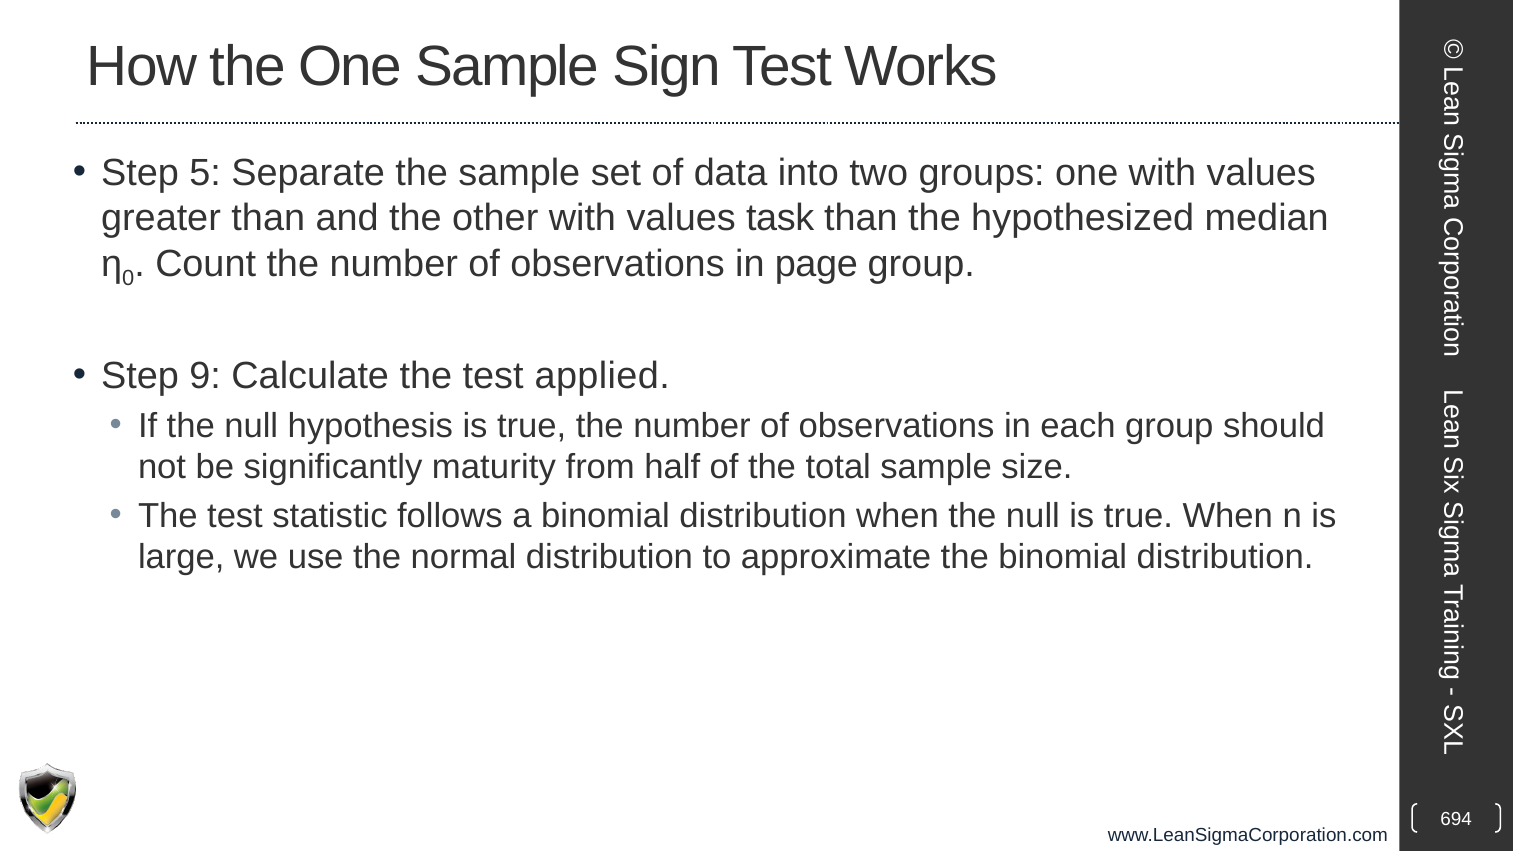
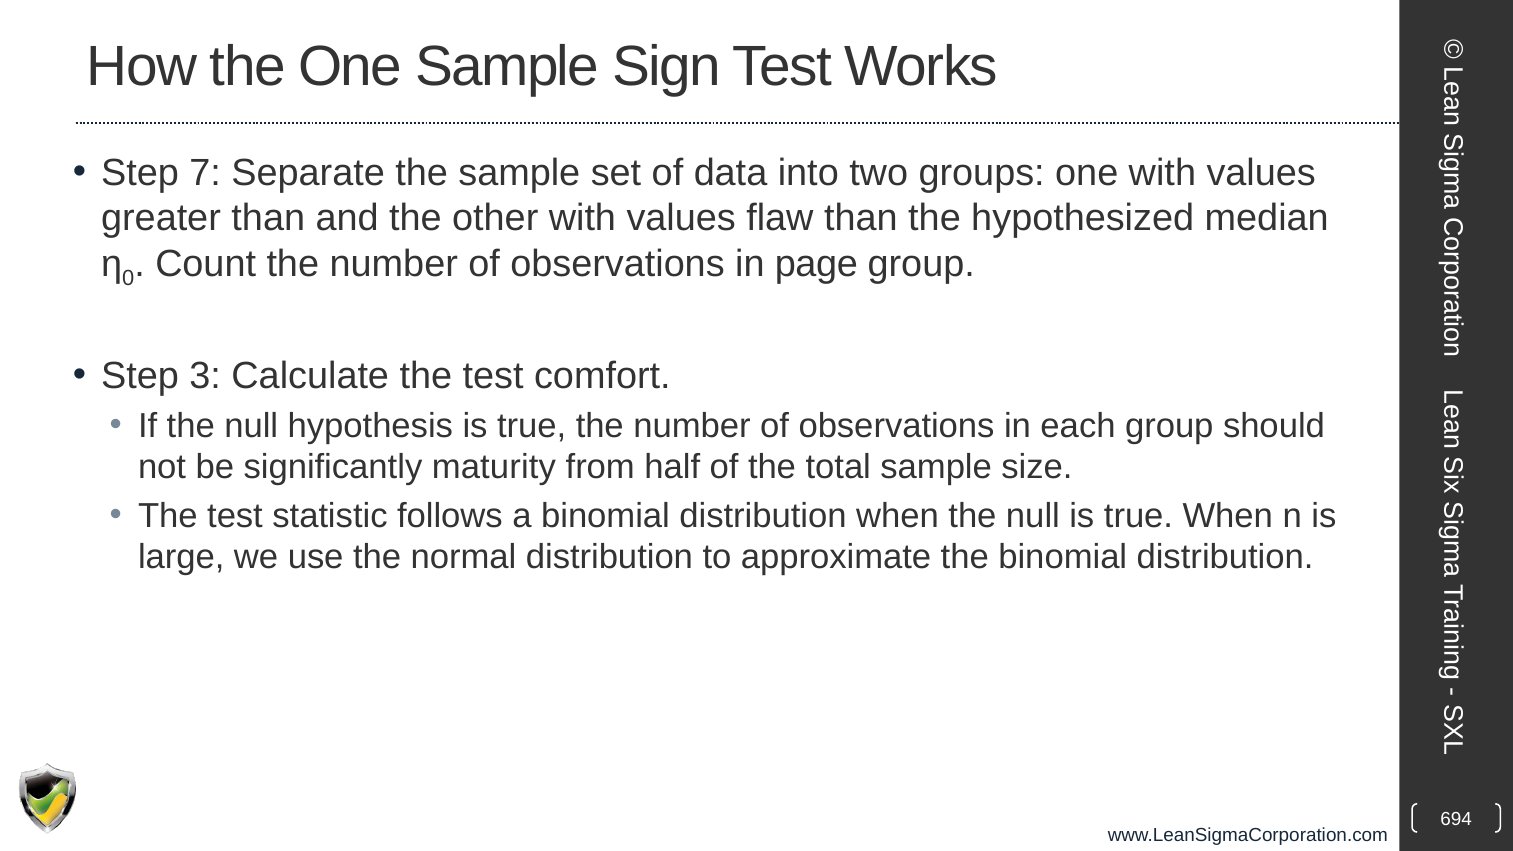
5: 5 -> 7 (205, 173)
task: task -> flaw (780, 218)
9: 9 -> 3 (205, 376)
applied: applied -> comfort (602, 376)
